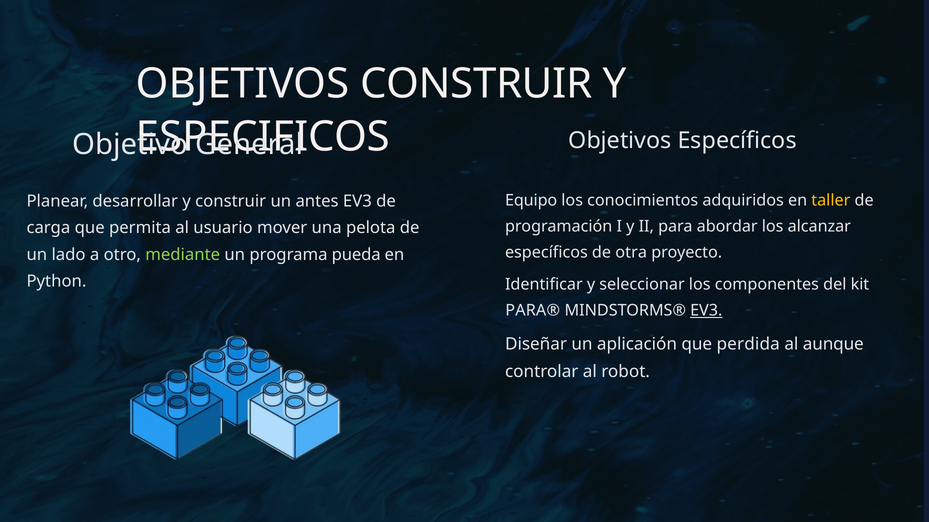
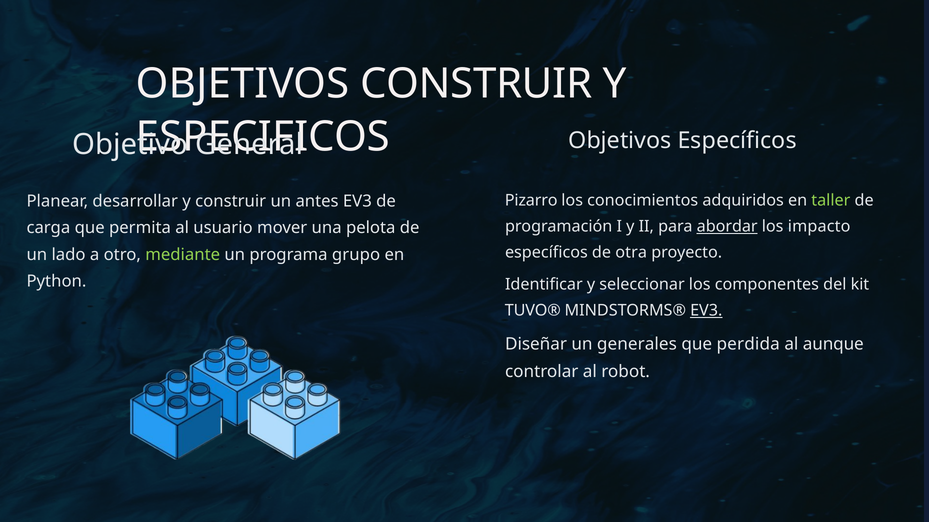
Equipo: Equipo -> Pizarro (531, 201)
taller colour: yellow -> light green (831, 201)
abordar underline: none -> present (727, 227)
alcanzar: alcanzar -> impacto (819, 227)
pueda: pueda -> grupo (356, 255)
PARA®: PARA® -> TUVO® (533, 311)
aplicación: aplicación -> generales (637, 345)
